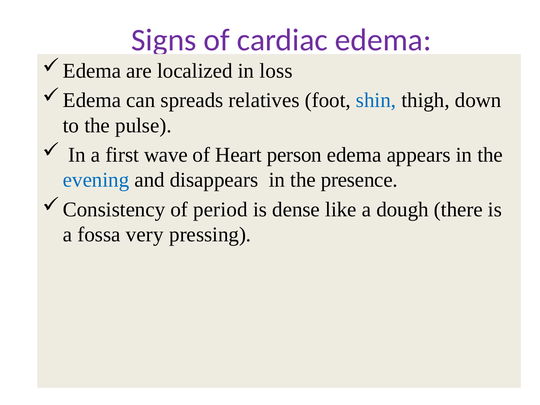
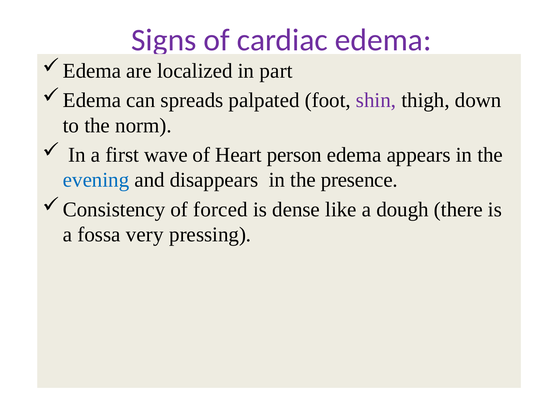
loss: loss -> part (276, 71)
relatives: relatives -> palpated (264, 100)
shin colour: blue -> purple (376, 100)
pulse: pulse -> norm (143, 125)
period: period -> forced (220, 209)
